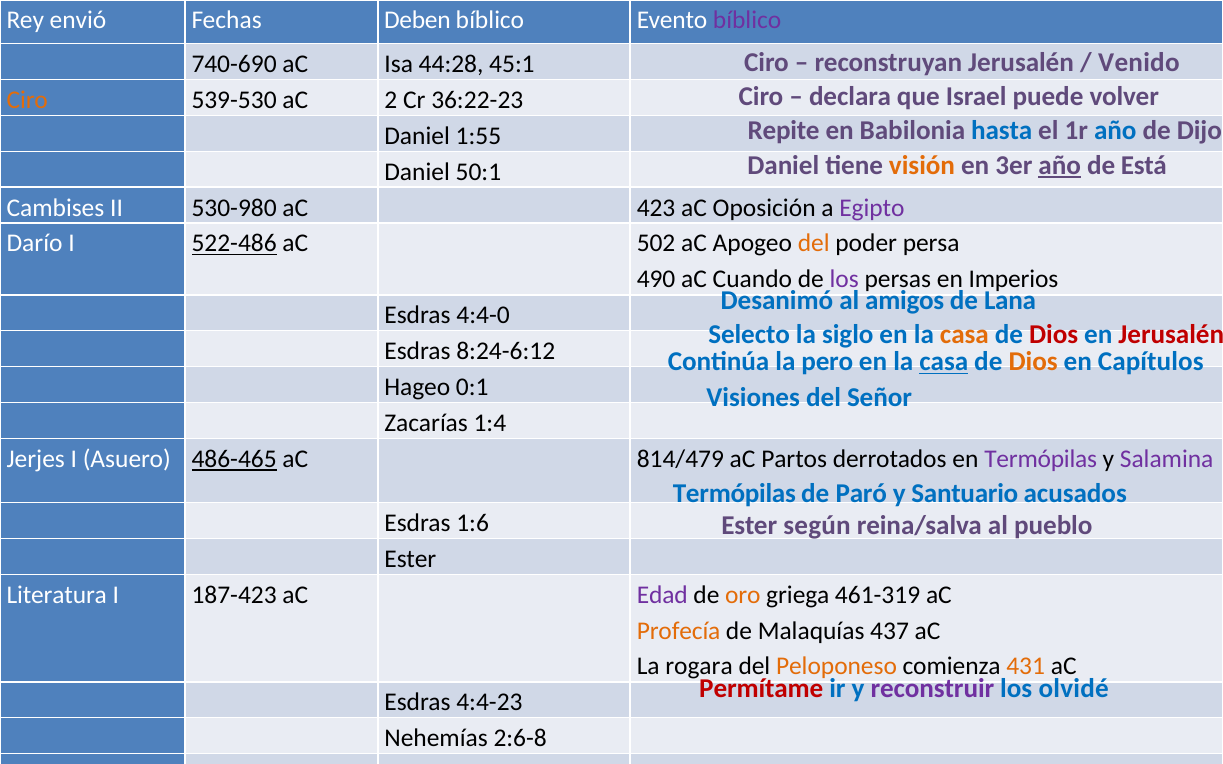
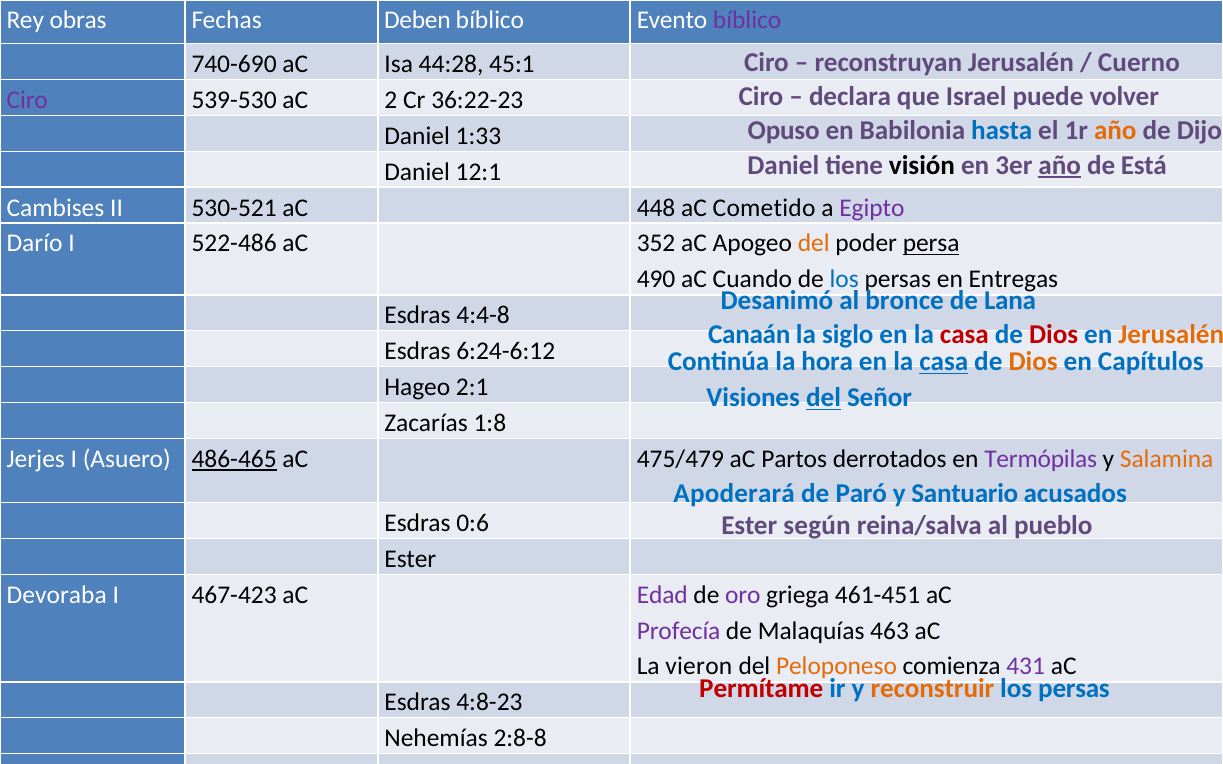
envió: envió -> obras (78, 21)
Venido: Venido -> Cuerno (1139, 63)
Ciro colour: orange -> purple (27, 100)
Repite: Repite -> Opuso (784, 131)
año colour: blue -> orange (1115, 131)
1:55: 1:55 -> 1:33 (478, 136)
visión colour: orange -> black (922, 166)
50:1: 50:1 -> 12:1 (478, 172)
530-980: 530-980 -> 530-521 (234, 208)
423: 423 -> 448 (656, 208)
Oposición: Oposición -> Cometido (764, 208)
522-486 underline: present -> none (234, 244)
502: 502 -> 352 (656, 244)
persa underline: none -> present (931, 244)
los colour: purple -> blue (844, 280)
Imperios: Imperios -> Entregas (1013, 280)
amigos: amigos -> bronce (905, 301)
4:4-0: 4:4-0 -> 4:4-8 (483, 315)
Selecto: Selecto -> Canaán (749, 335)
casa colour: orange -> red (964, 335)
Jerusalén colour: red -> orange (1171, 335)
8:24-6:12: 8:24-6:12 -> 6:24-6:12 (506, 351)
pero: pero -> hora (827, 362)
0:1: 0:1 -> 2:1 (472, 387)
del underline: none -> present (823, 398)
1:4: 1:4 -> 1:8 (490, 423)
814/479: 814/479 -> 475/479 (680, 459)
Salamina colour: purple -> orange (1167, 459)
Termópilas: Termópilas -> Apoderará (734, 494)
1:6: 1:6 -> 0:6 (473, 523)
Literatura: Literatura -> Devoraba (57, 595)
187-423: 187-423 -> 467-423 (234, 595)
oro colour: orange -> purple (743, 595)
461-319: 461-319 -> 461-451 (878, 595)
Profecía colour: orange -> purple (679, 631)
437: 437 -> 463 (890, 631)
rogara: rogara -> vieron (699, 667)
431 colour: orange -> purple (1026, 667)
reconstruir colour: purple -> orange (932, 688)
olvidé: olvidé -> persas (1074, 688)
4:4-23: 4:4-23 -> 4:8-23 (489, 703)
2:6-8: 2:6-8 -> 2:8-8 (520, 739)
